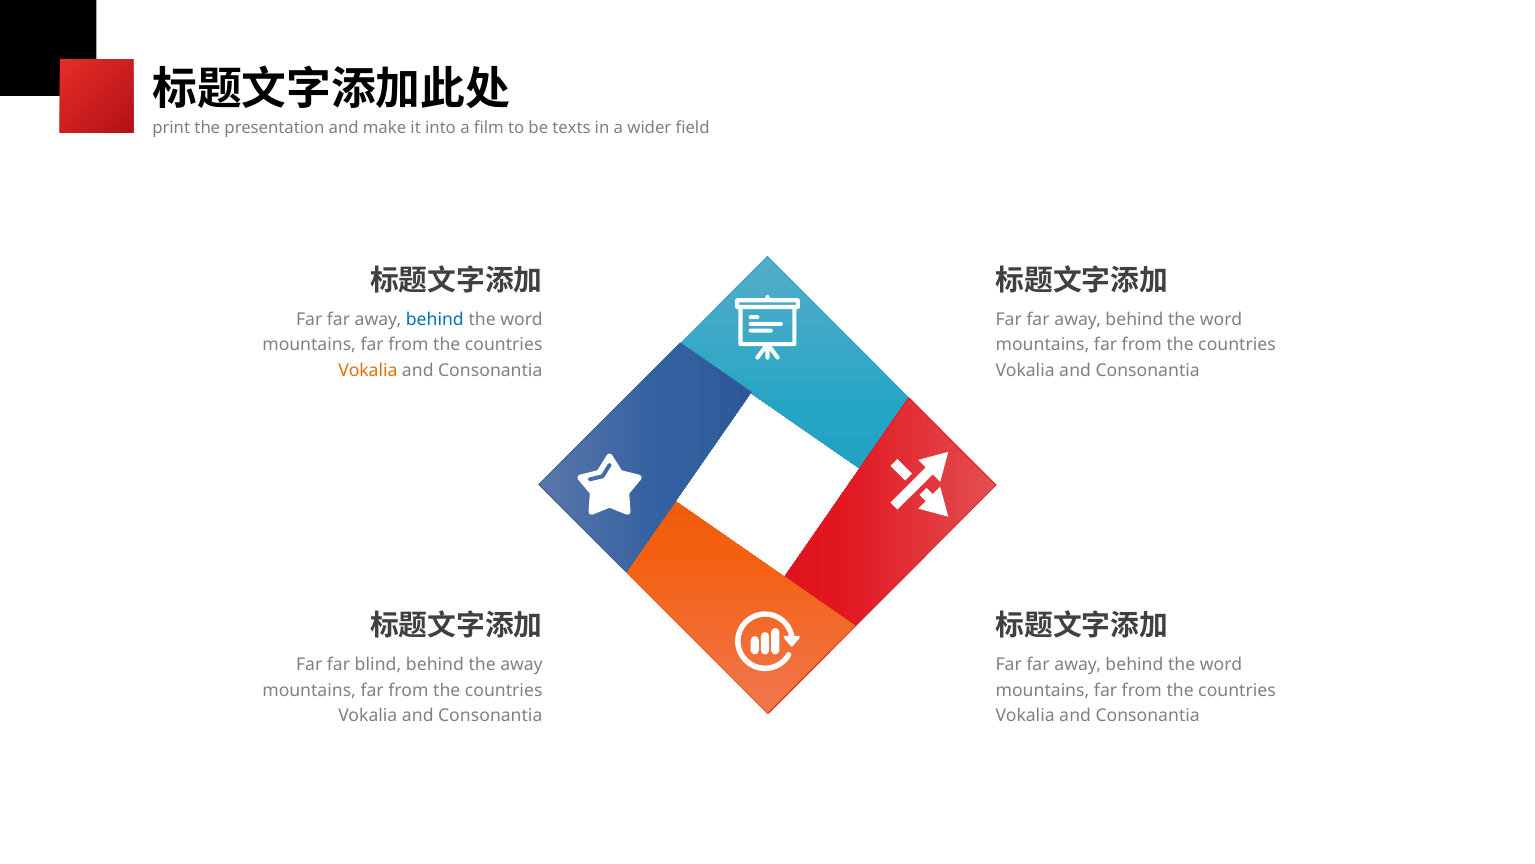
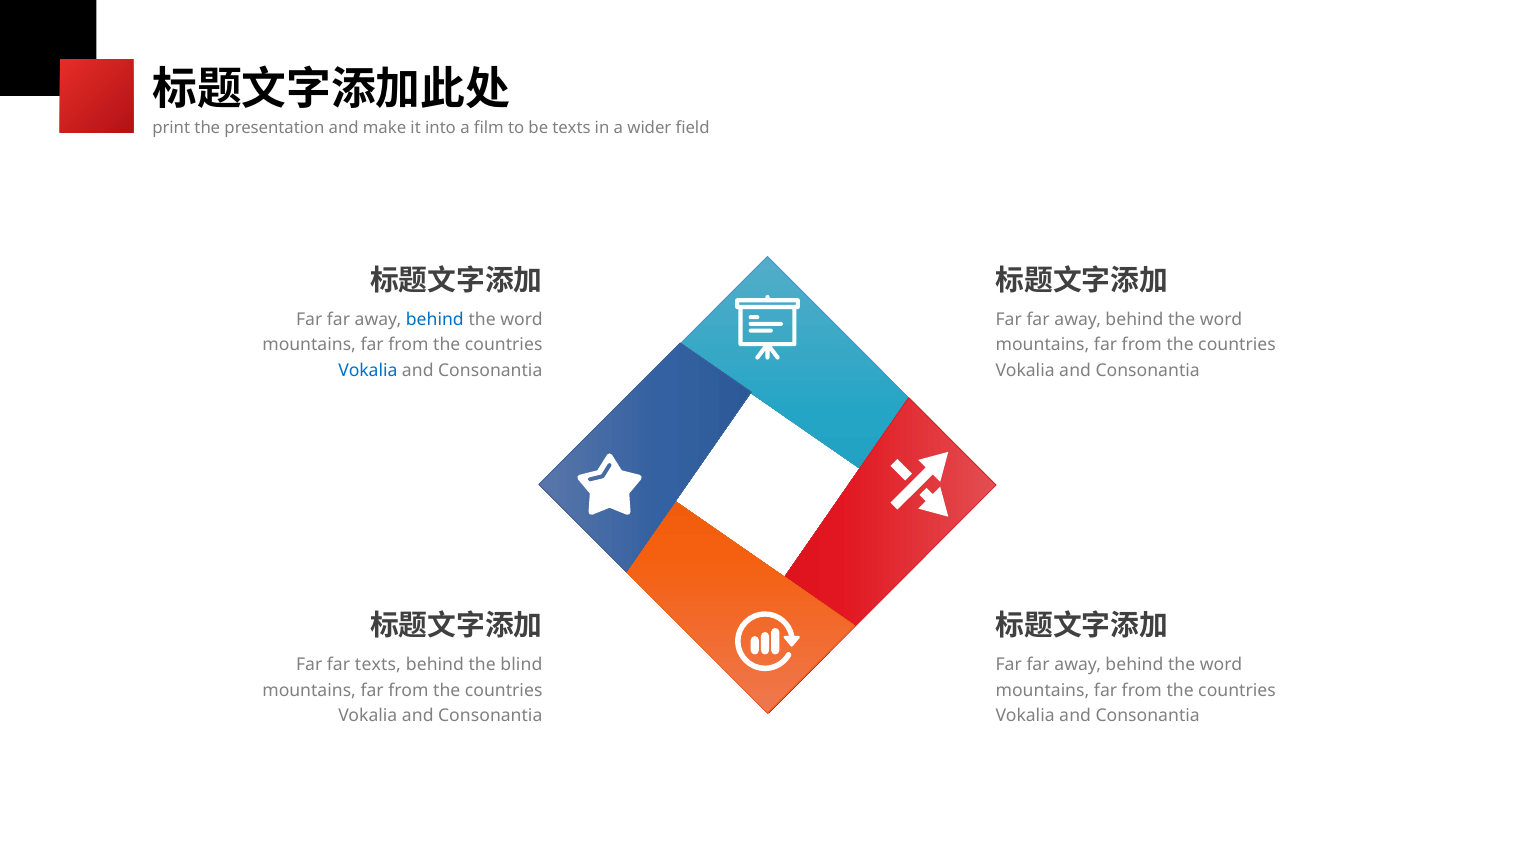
Vokalia colour: orange -> blue (368, 370)
far blind: blind -> texts (378, 665)
the away: away -> blind (521, 665)
